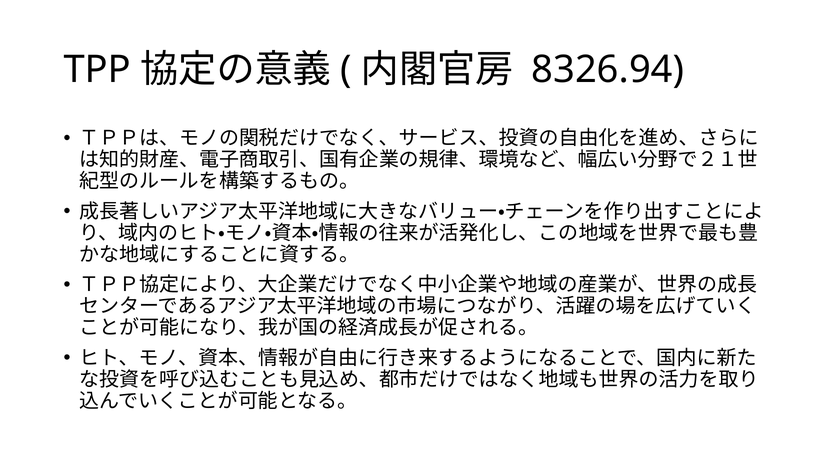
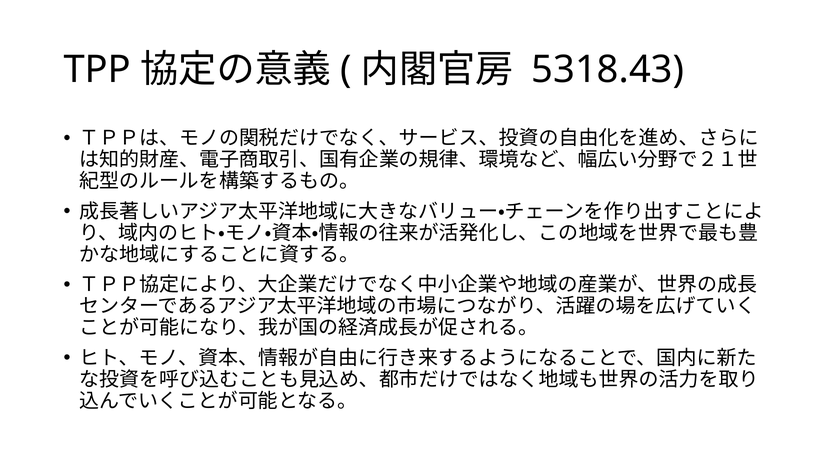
8326.94: 8326.94 -> 5318.43 (608, 70)
